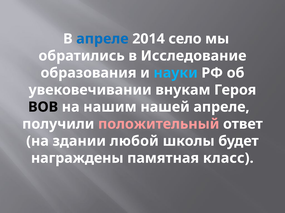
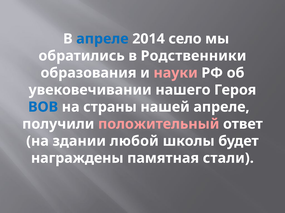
Исследование: Исследование -> Родственники (194, 56)
науки colour: light blue -> pink (176, 73)
внукам: внукам -> нашего (183, 90)
ВОВ colour: black -> blue (43, 107)
нашим: нашим -> страны (110, 107)
класс: класс -> стали (228, 159)
